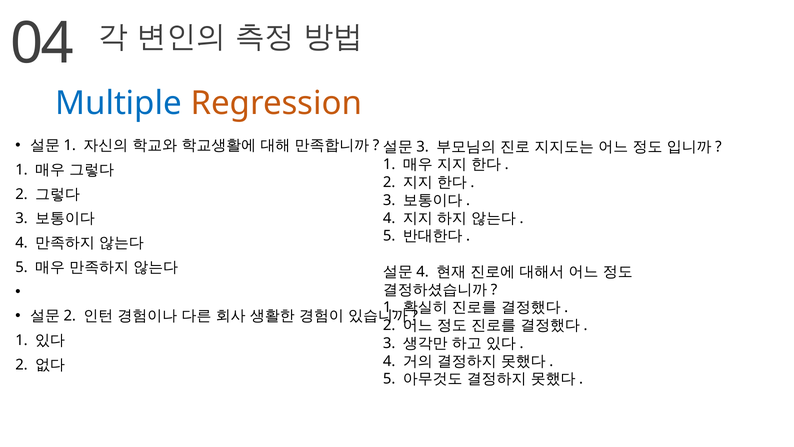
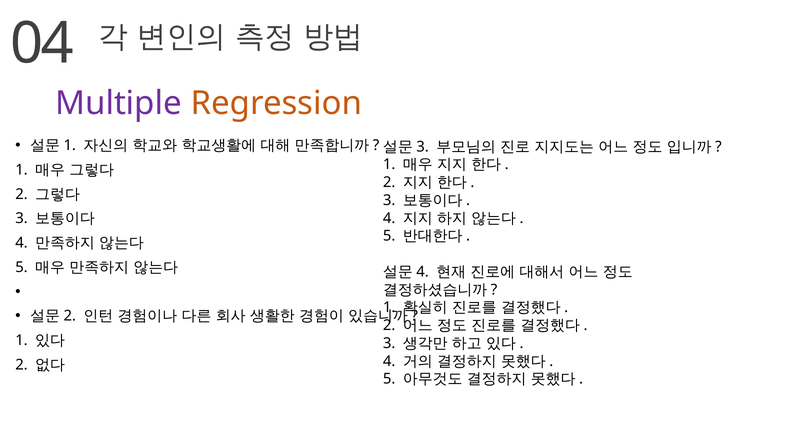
Multiple colour: blue -> purple (119, 103)
